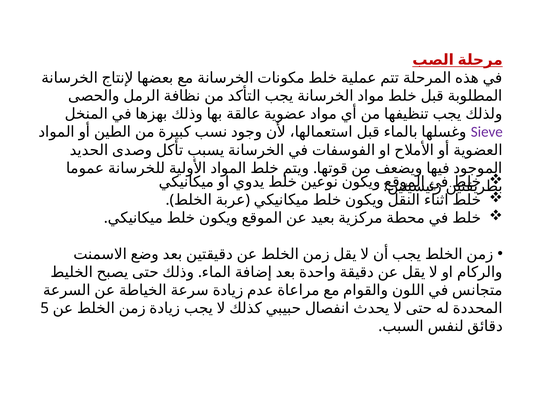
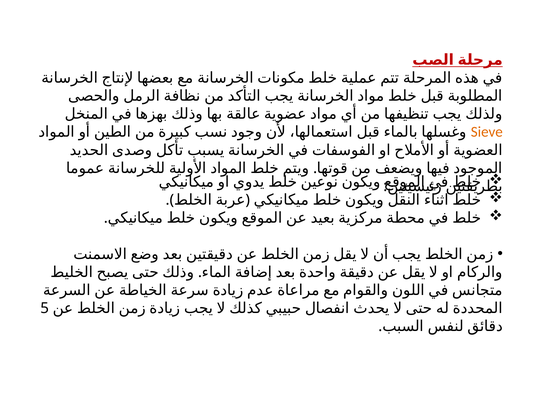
Sieve colour: purple -> orange (487, 132)
